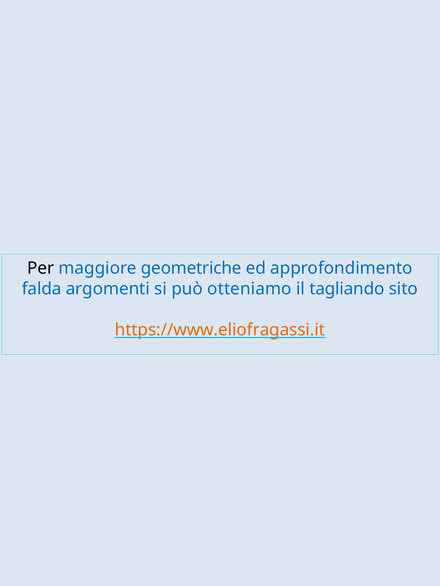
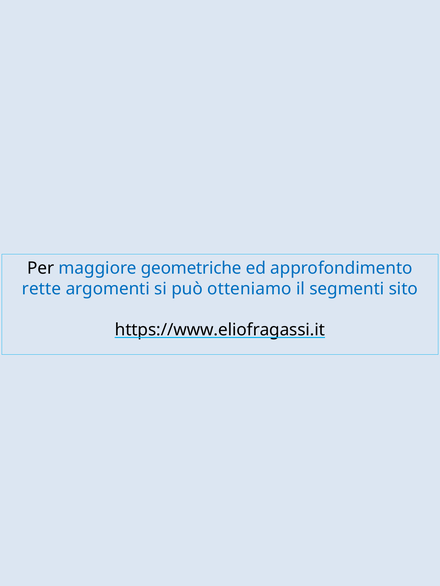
falda: falda -> rette (41, 289)
tagliando: tagliando -> segmenti (347, 289)
https://www.eliofragassi.it colour: orange -> black (220, 330)
